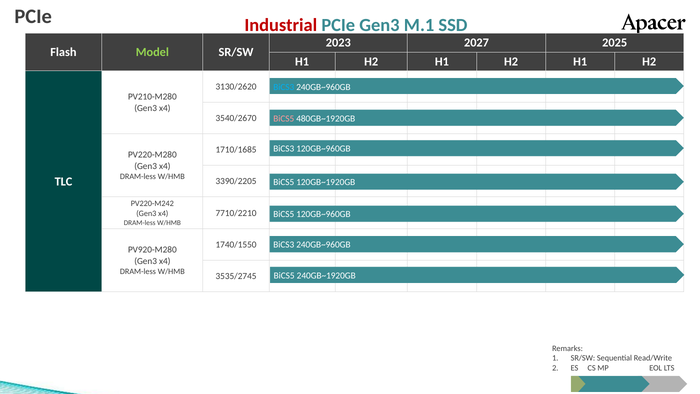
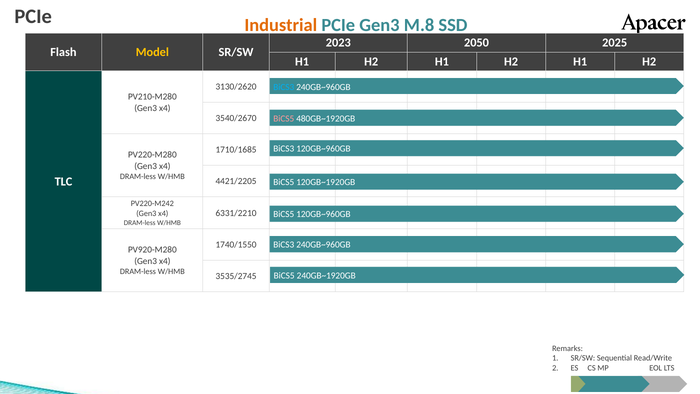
Industrial colour: red -> orange (281, 25)
M.1: M.1 -> M.8 (419, 25)
2027: 2027 -> 2050 (476, 43)
Model colour: light green -> yellow (152, 52)
3390/2205: 3390/2205 -> 4421/2205 (236, 181)
7710/2210: 7710/2210 -> 6331/2210 (236, 213)
